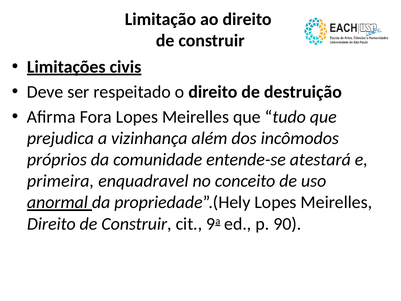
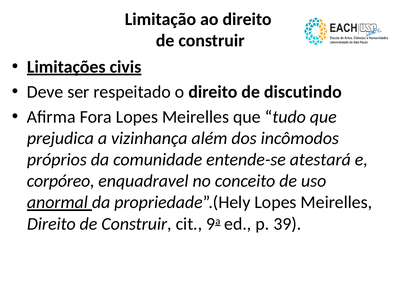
destruição: destruição -> discutindo (303, 92)
primeira: primeira -> corpóreo (61, 181)
90: 90 -> 39 (287, 224)
